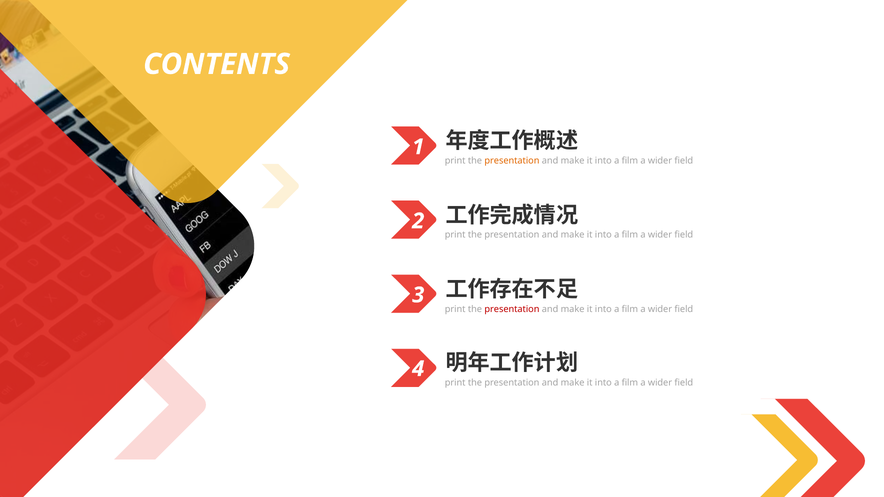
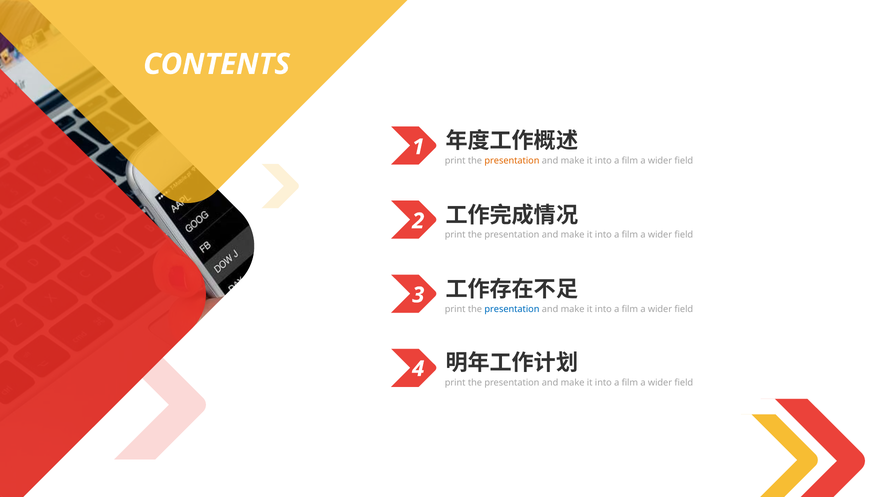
presentation colour: red -> blue (512, 309)
